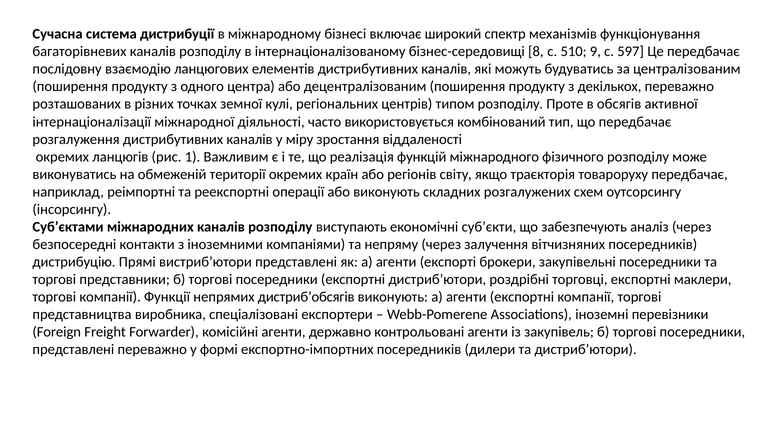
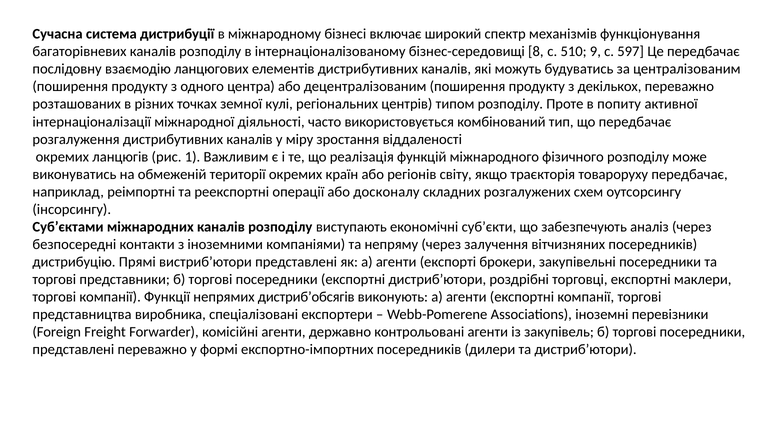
обсягів: обсягів -> попиту (619, 104)
або виконують: виконують -> досконалу (386, 192)
